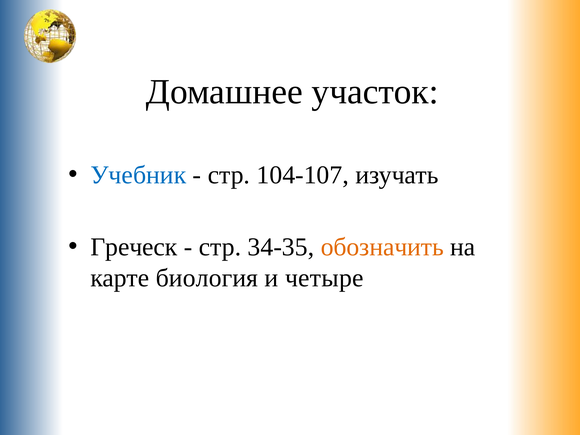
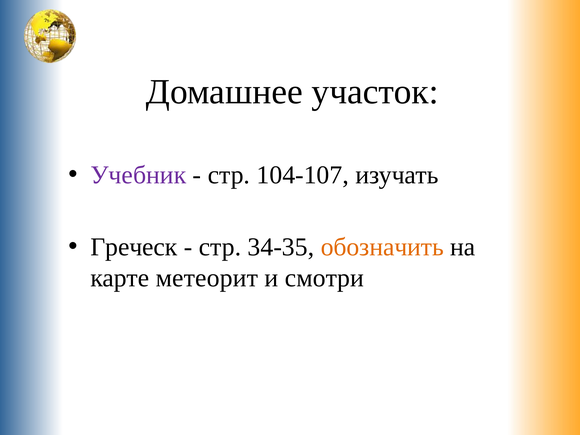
Учебник colour: blue -> purple (138, 175)
биология: биология -> метеорит (207, 278)
четыре: четыре -> смотри (324, 278)
